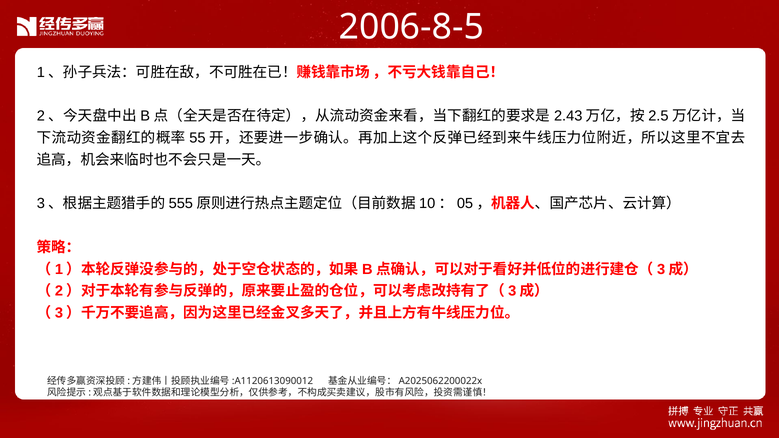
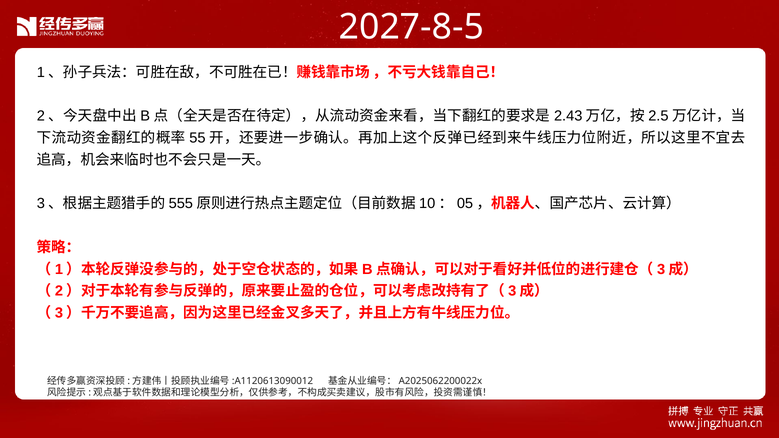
2006-8-5: 2006-8-5 -> 2027-8-5 (411, 27)
